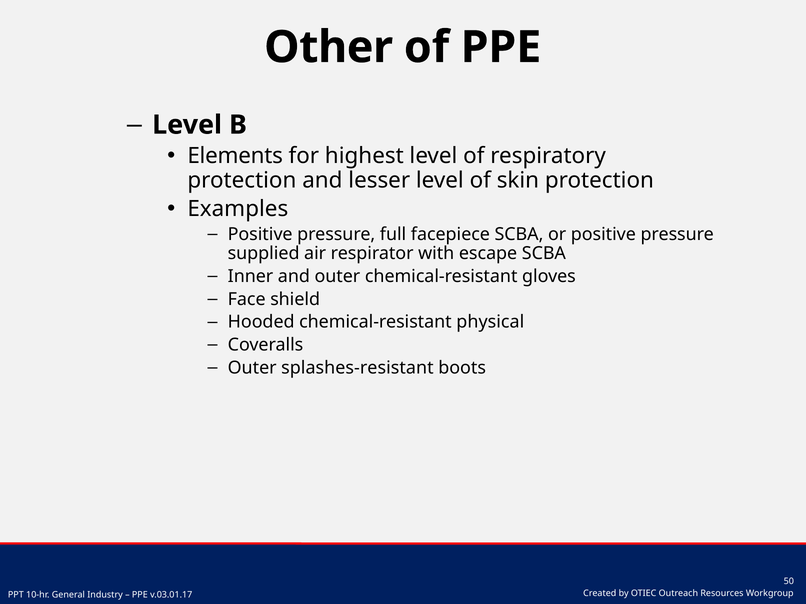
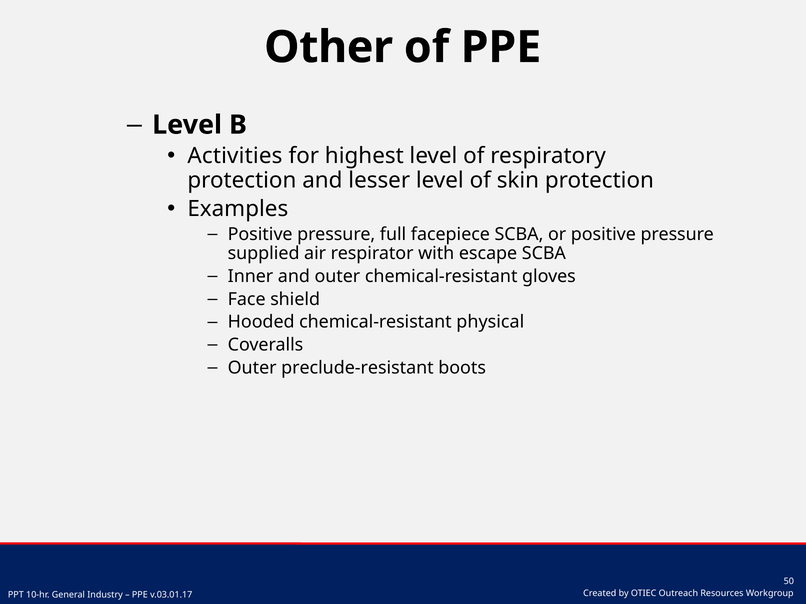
Elements: Elements -> Activities (235, 156)
splashes-resistant: splashes-resistant -> preclude-resistant (357, 368)
